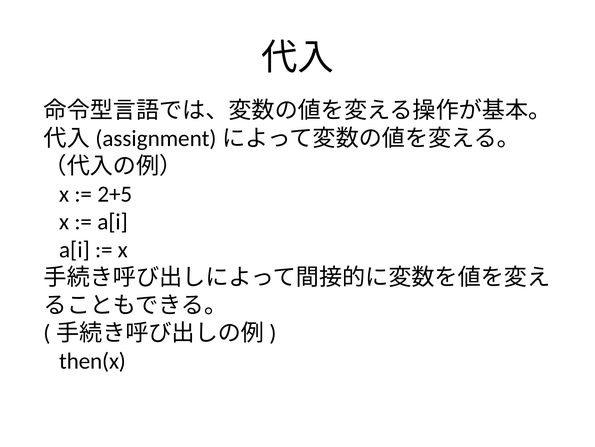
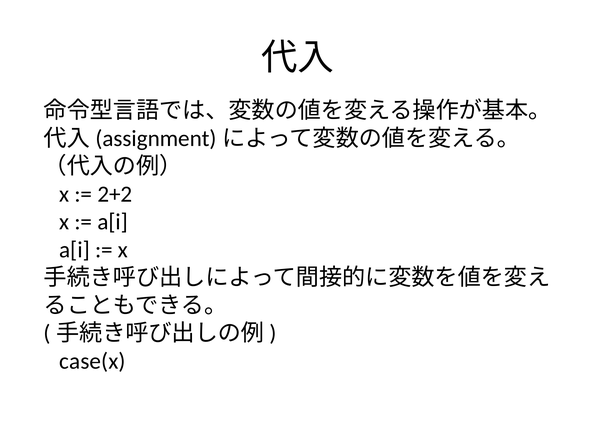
2+5: 2+5 -> 2+2 (115, 194)
then(x: then(x -> case(x (92, 360)
